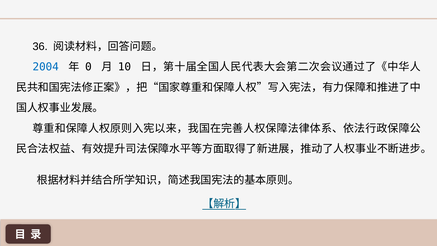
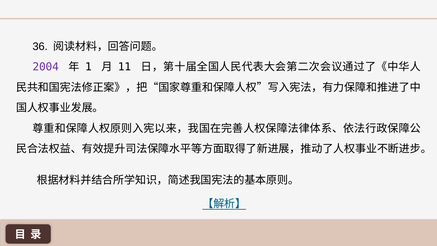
2004 colour: blue -> purple (46, 67)
0: 0 -> 1 (88, 67)
10: 10 -> 11 (124, 67)
